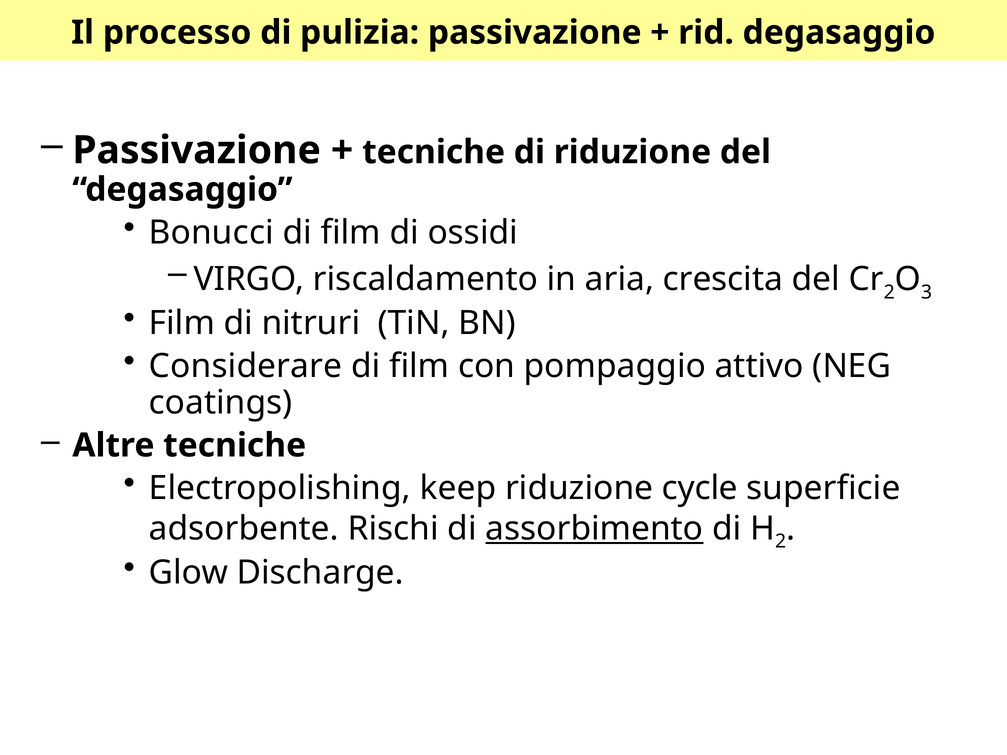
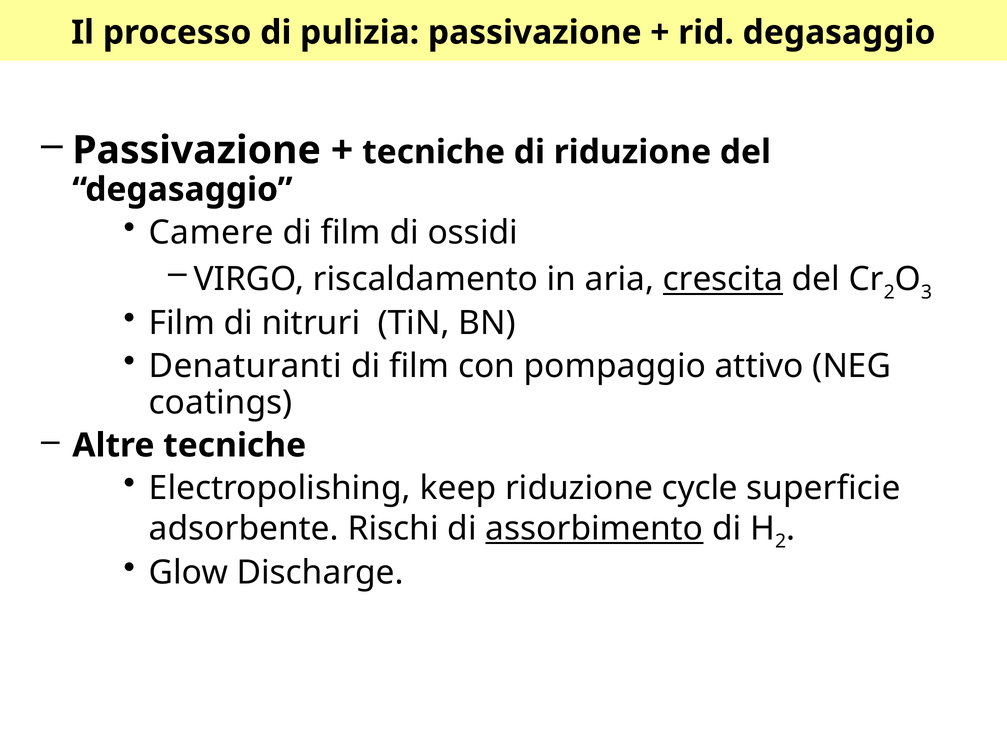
Bonucci: Bonucci -> Camere (211, 233)
crescita underline: none -> present (723, 279)
Considerare: Considerare -> Denaturanti (245, 366)
